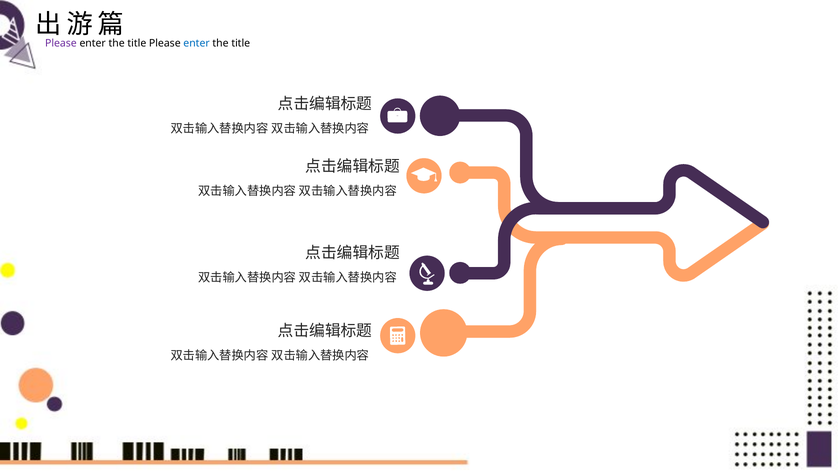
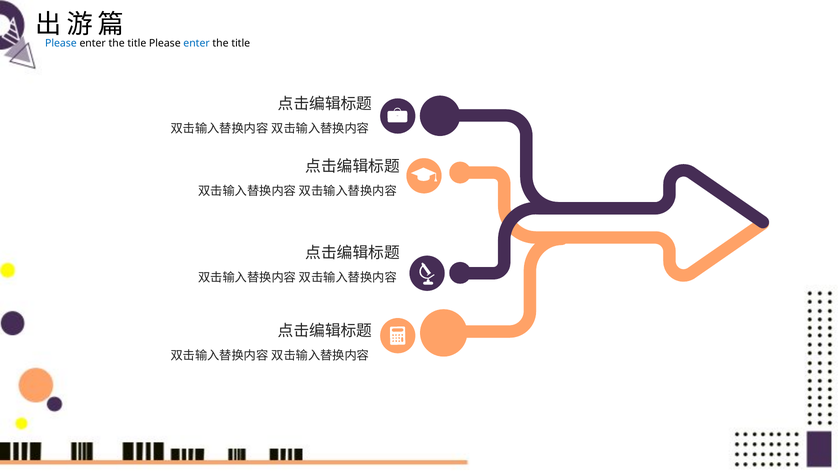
Please colour: purple -> blue (61, 43)
